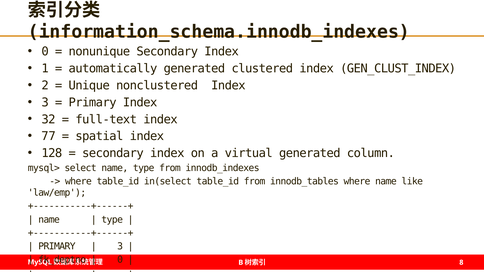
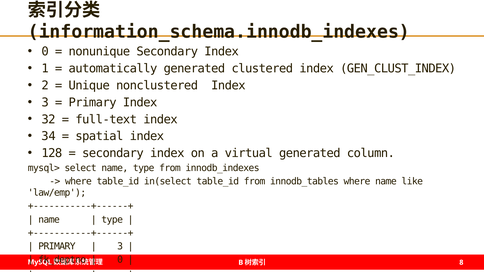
77: 77 -> 34 (49, 136)
